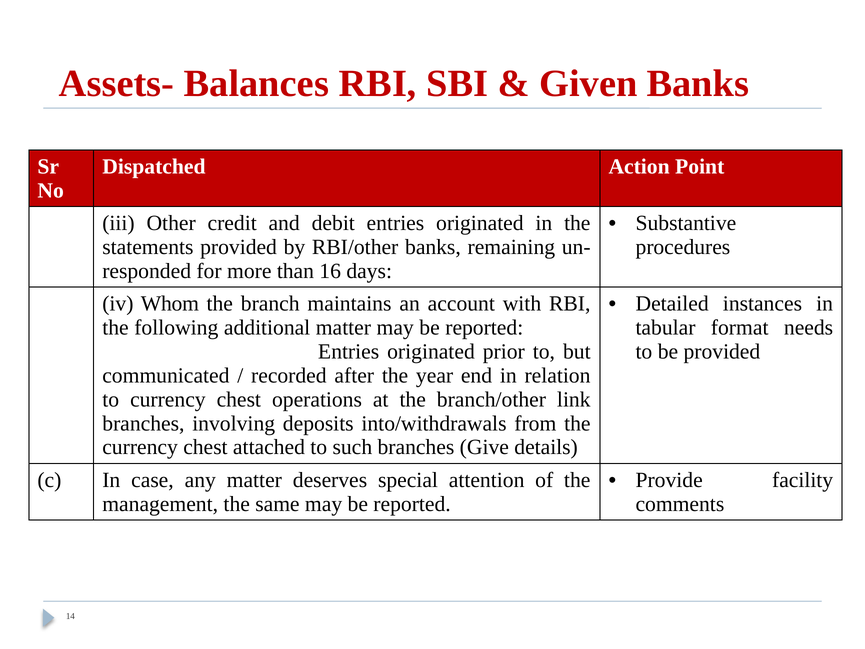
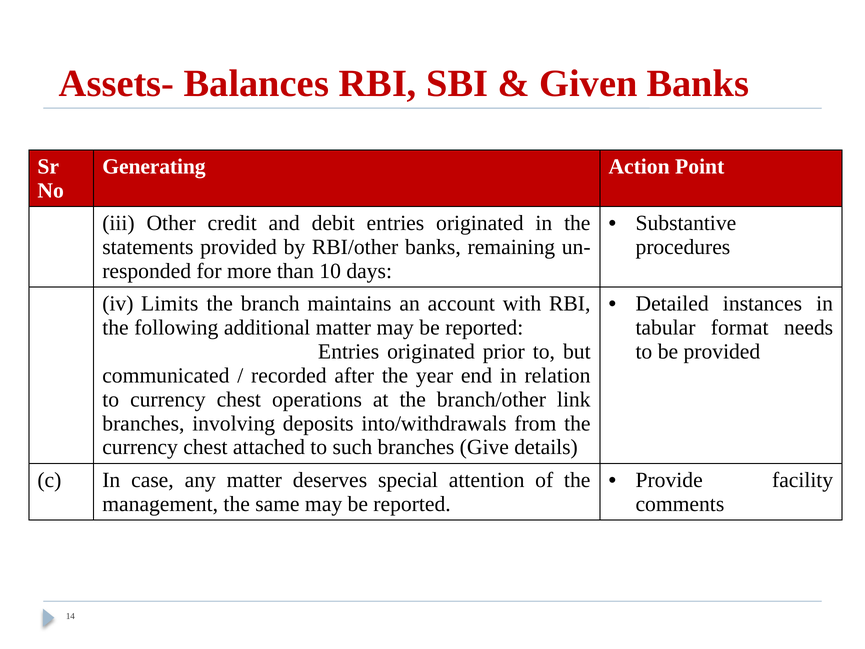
Dispatched: Dispatched -> Generating (154, 166)
16: 16 -> 10 (330, 271)
Whom: Whom -> Limits (170, 304)
